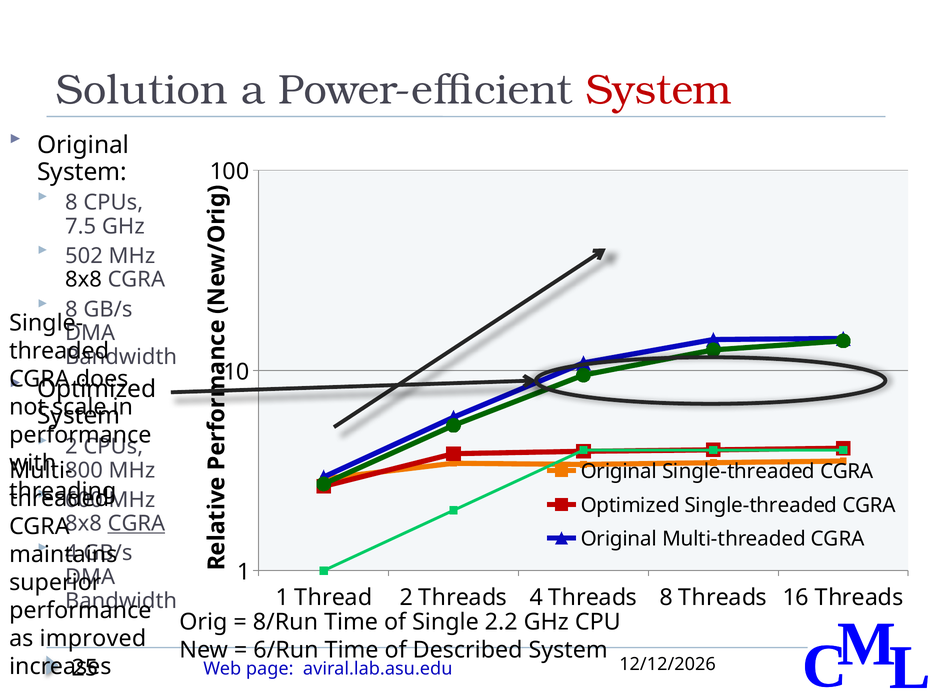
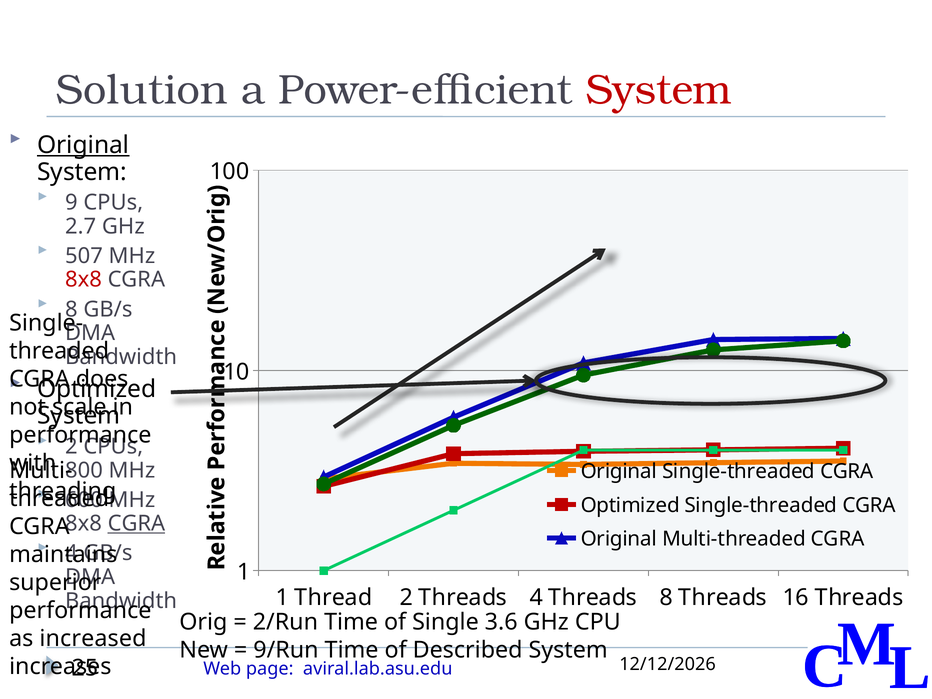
Original underline: none -> present (83, 145)
8: 8 -> 9 (71, 203)
7.5: 7.5 -> 2.7 (81, 226)
502: 502 -> 507 (84, 256)
8x8 colour: black -> red (84, 280)
8/Run: 8/Run -> 2/Run (285, 622)
2.2: 2.2 -> 3.6 (501, 622)
improved: improved -> increased (93, 638)
6/Run: 6/Run -> 9/Run (286, 650)
